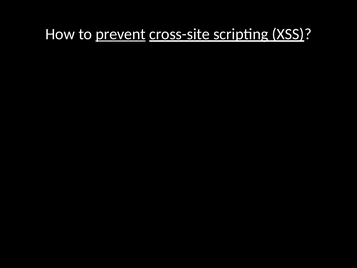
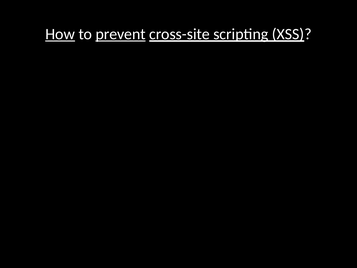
How underline: none -> present (60, 34)
